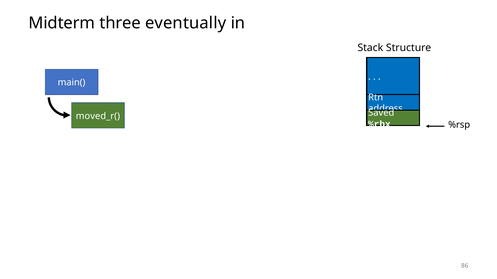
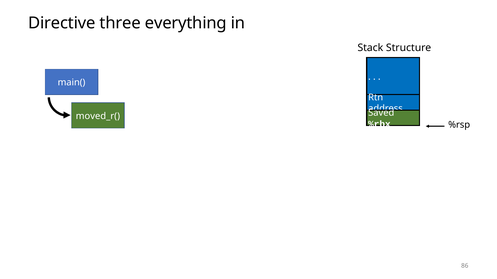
Midterm: Midterm -> Directive (62, 23)
eventually: eventually -> everything (186, 23)
